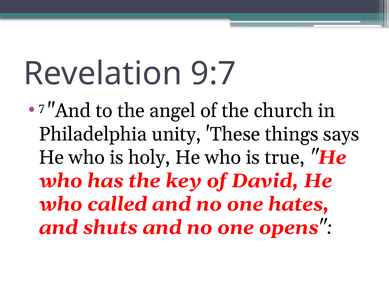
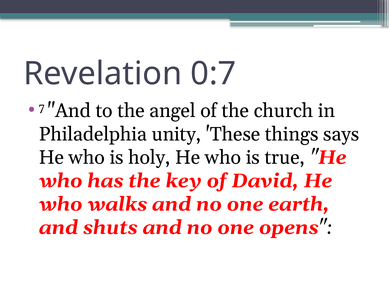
9:7: 9:7 -> 0:7 (213, 74)
called: called -> walks (117, 204)
hates: hates -> earth (299, 204)
